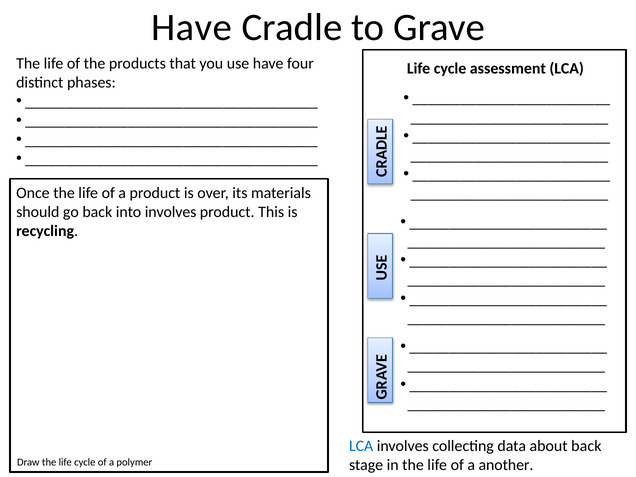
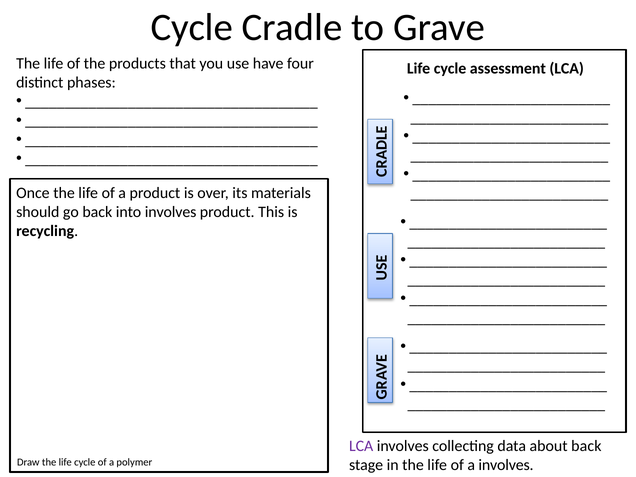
Have: Have -> Cycle (192, 28)
LCA colour: blue -> purple (361, 446)
a another: another -> involves (506, 465)
